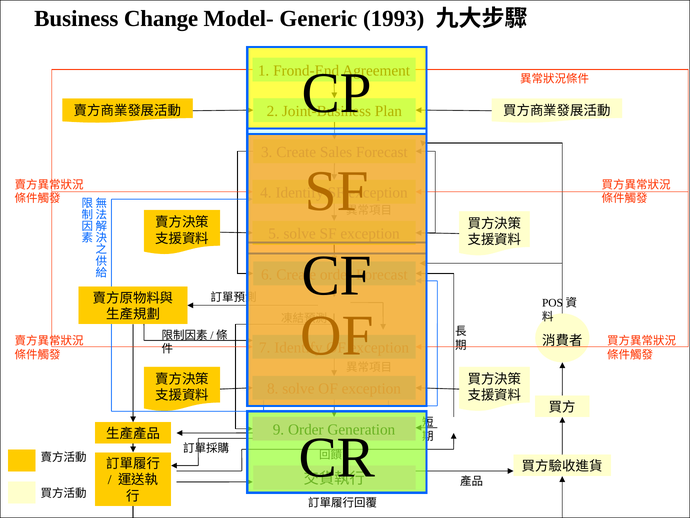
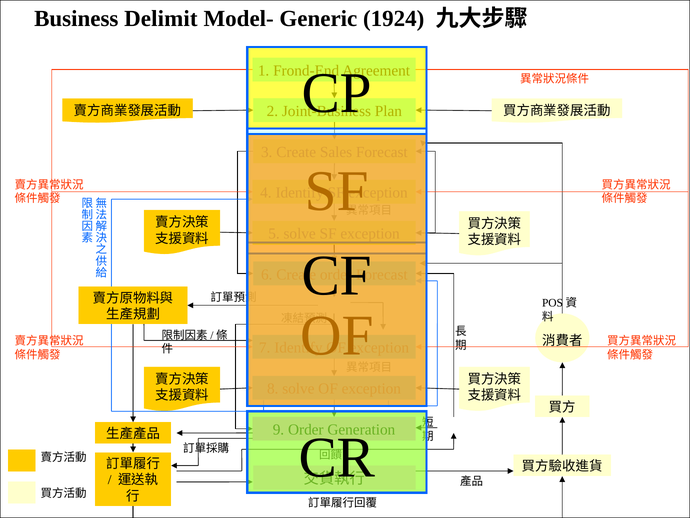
Change: Change -> Delimit (161, 19)
1993: 1993 -> 1924 (394, 19)
